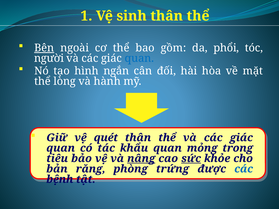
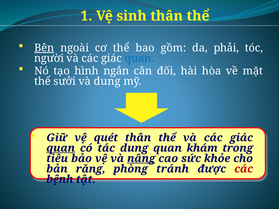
phổi: phổi -> phải (226, 48)
lòng: lòng -> sưởi (65, 81)
và hành: hành -> dung (107, 81)
quan underline: none -> present (61, 148)
tác khẩu: khẩu -> dung (134, 148)
mỏng: mỏng -> khám (202, 148)
sức underline: present -> none (191, 159)
trứng: trứng -> tránh (173, 169)
các colour: blue -> red (244, 169)
